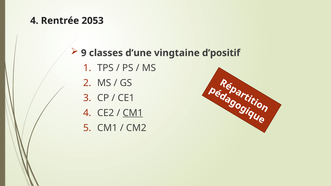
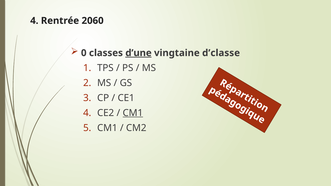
2053: 2053 -> 2060 (93, 21)
9: 9 -> 0 (84, 53)
d’une underline: none -> present (138, 53)
d’positif: d’positif -> d’classe (221, 53)
